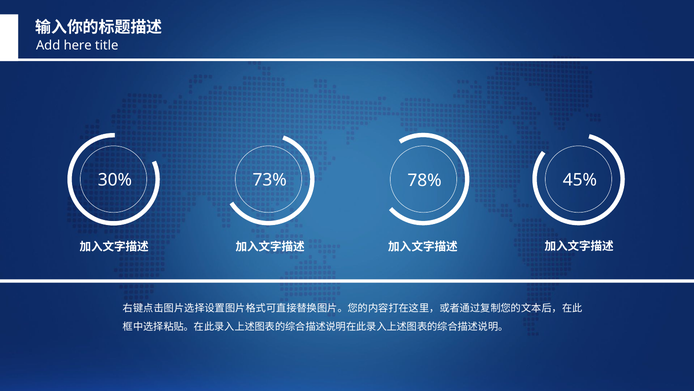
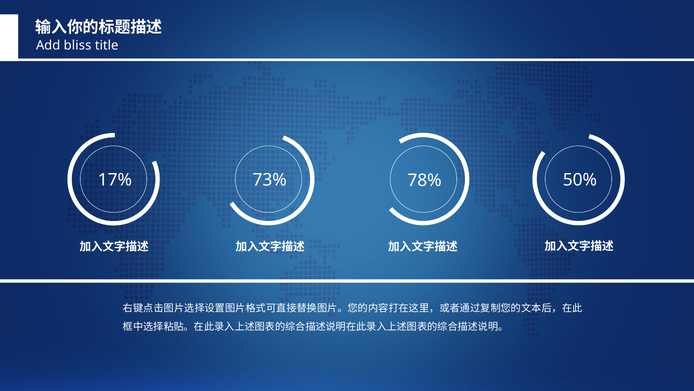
here: here -> bliss (78, 45)
30%: 30% -> 17% (115, 180)
45%: 45% -> 50% (580, 180)
